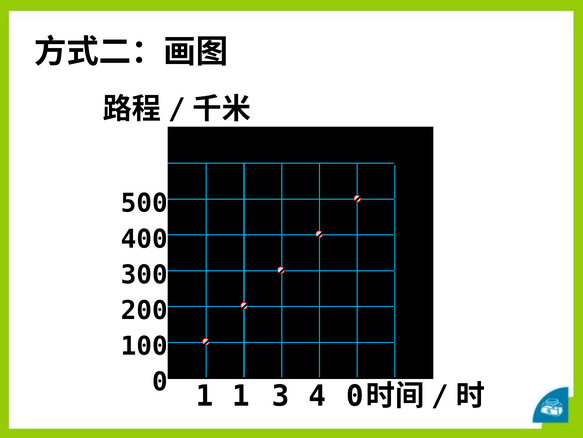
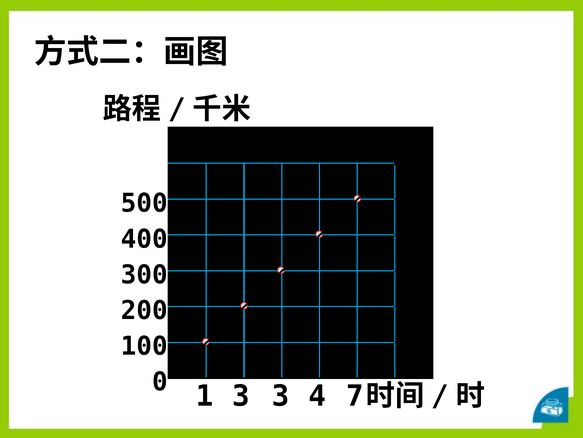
1 1: 1 -> 3 (241, 396)
4 0: 0 -> 7 (355, 396)
